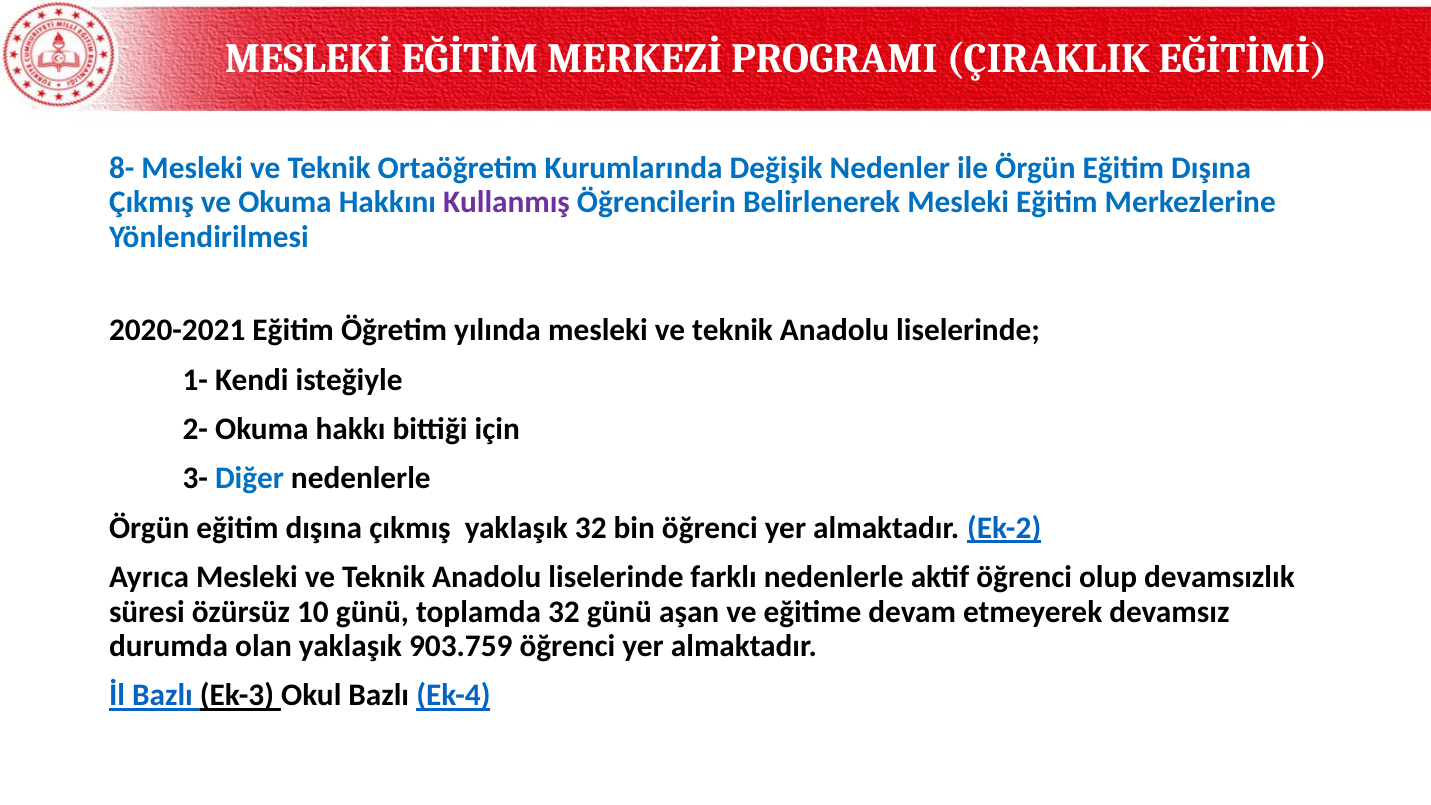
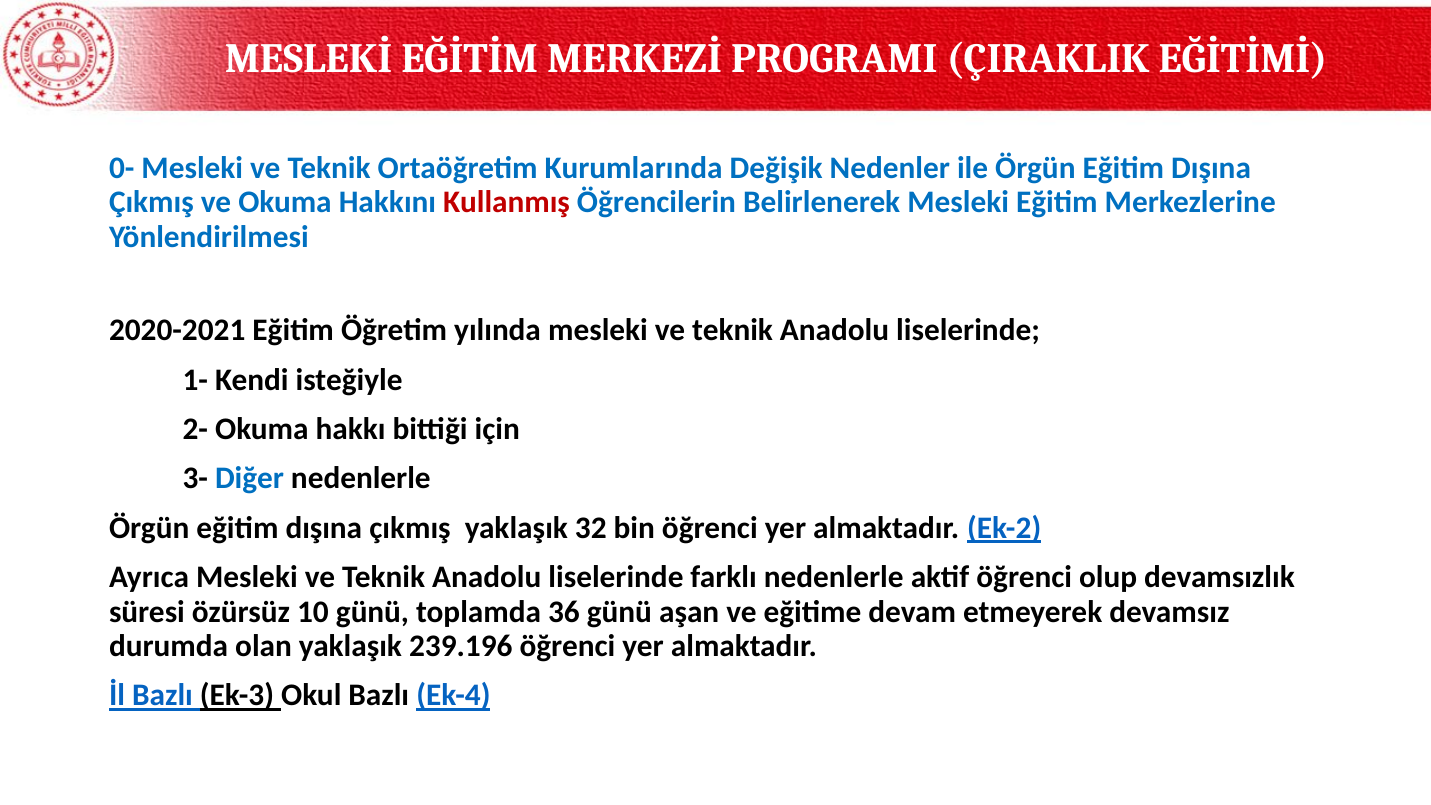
8-: 8- -> 0- (122, 168)
Kullanmış colour: purple -> red (507, 202)
toplamda 32: 32 -> 36 (564, 612)
903.759: 903.759 -> 239.196 (461, 646)
